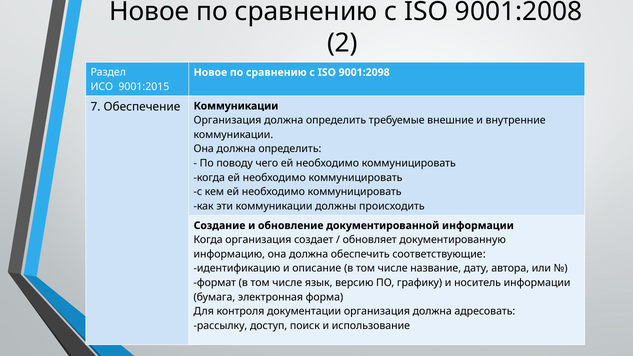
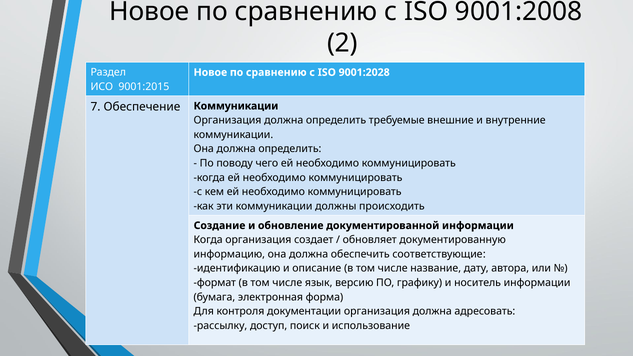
9001:2098: 9001:2098 -> 9001:2028 (364, 72)
